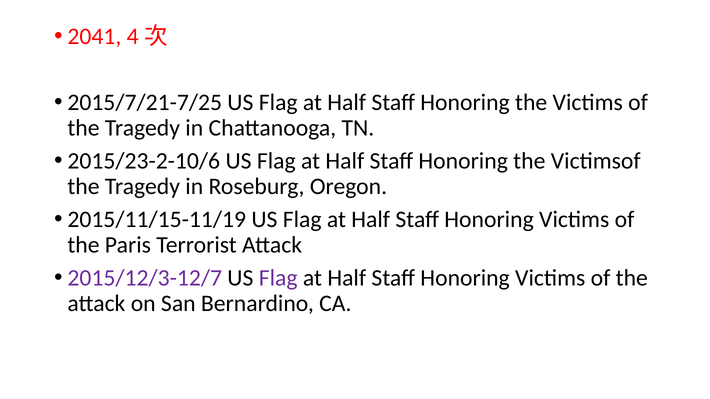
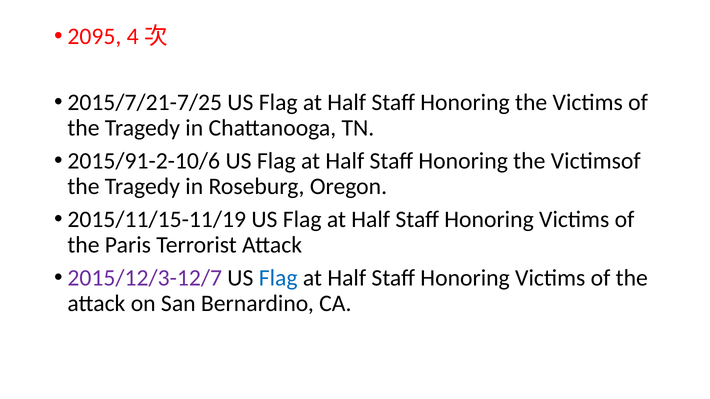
2041: 2041 -> 2095 (94, 37)
2015/23-2-10/6: 2015/23-2-10/6 -> 2015/91-2-10/6 (144, 161)
Flag colour: purple -> blue (278, 278)
